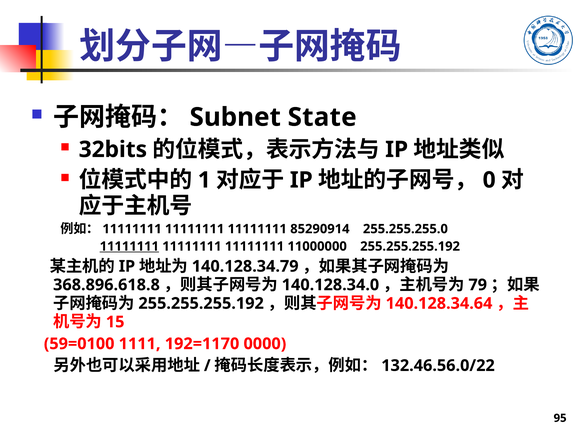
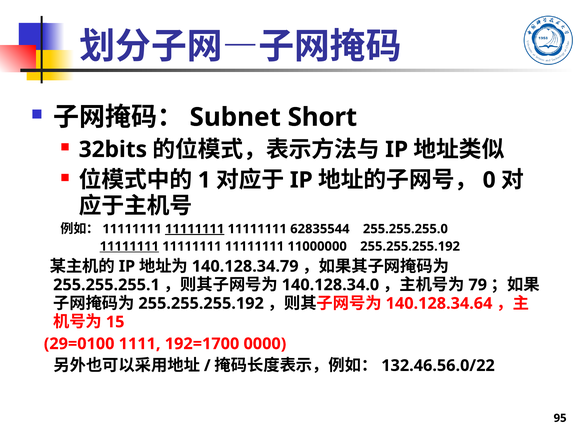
State: State -> Short (322, 117)
11111111 underline: none -> present (195, 229)
85290914: 85290914 -> 62835544 (320, 229)
368.896.618.8: 368.896.618.8 -> 255.255.255.1 (106, 285)
59=0100: 59=0100 -> 29=0100 (79, 344)
192=1170: 192=1170 -> 192=1700 (202, 344)
